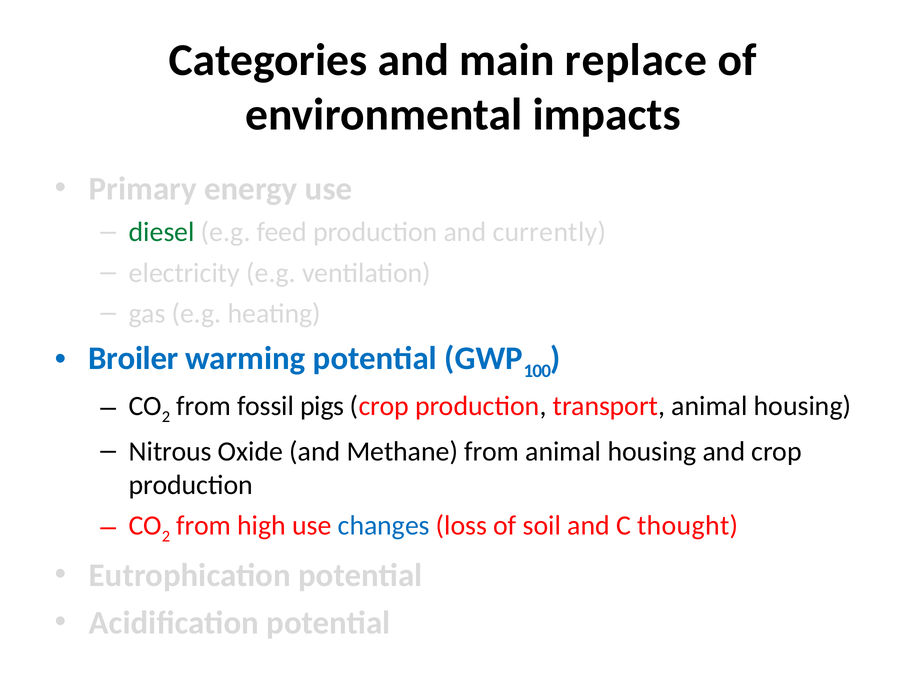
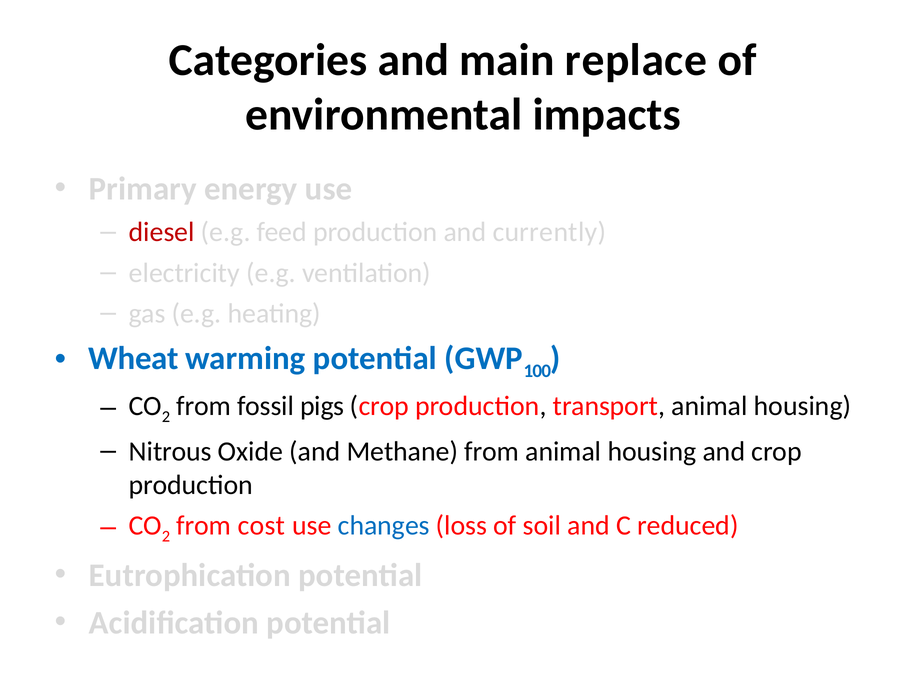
diesel colour: green -> red (162, 232)
Broiler: Broiler -> Wheat (133, 358)
high: high -> cost (261, 525)
thought: thought -> reduced (688, 525)
